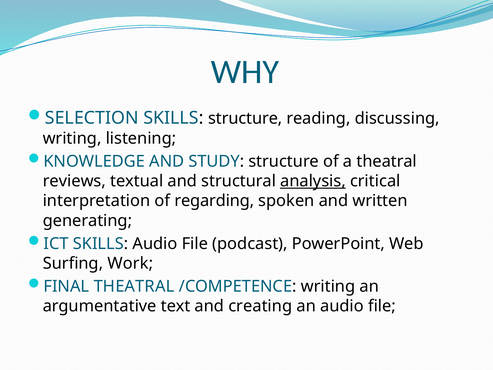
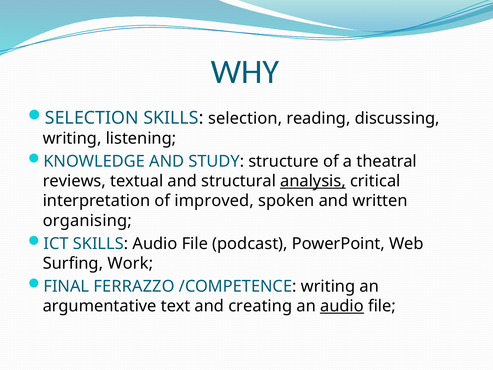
SKILLS structure: structure -> selection (245, 118)
regarding: regarding -> improved (214, 201)
generating: generating -> organising (87, 220)
FINAL THEATRAL: THEATRAL -> FERRAZZO (134, 286)
audio underline: none -> present (342, 306)
